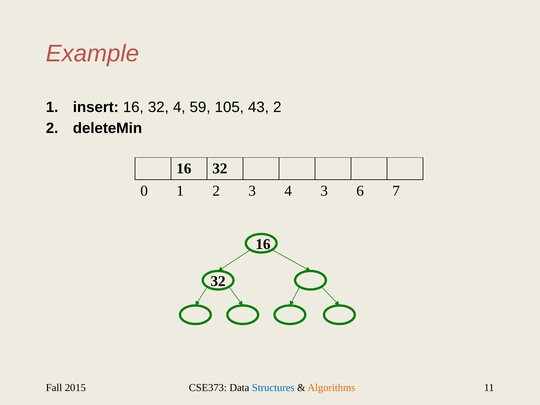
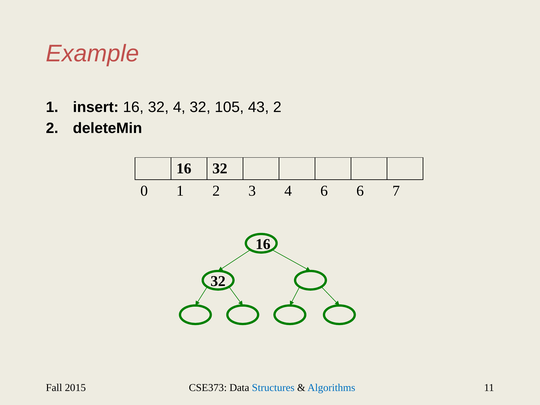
4 59: 59 -> 32 (200, 107)
4 3: 3 -> 6 (324, 191)
Algorithms colour: orange -> blue (331, 388)
